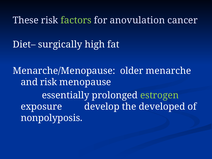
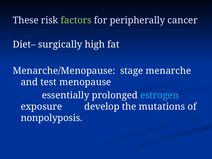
anovulation: anovulation -> peripherally (137, 20)
older: older -> stage (132, 71)
and risk: risk -> test (49, 82)
estrogen colour: light green -> light blue (160, 95)
developed: developed -> mutations (162, 107)
